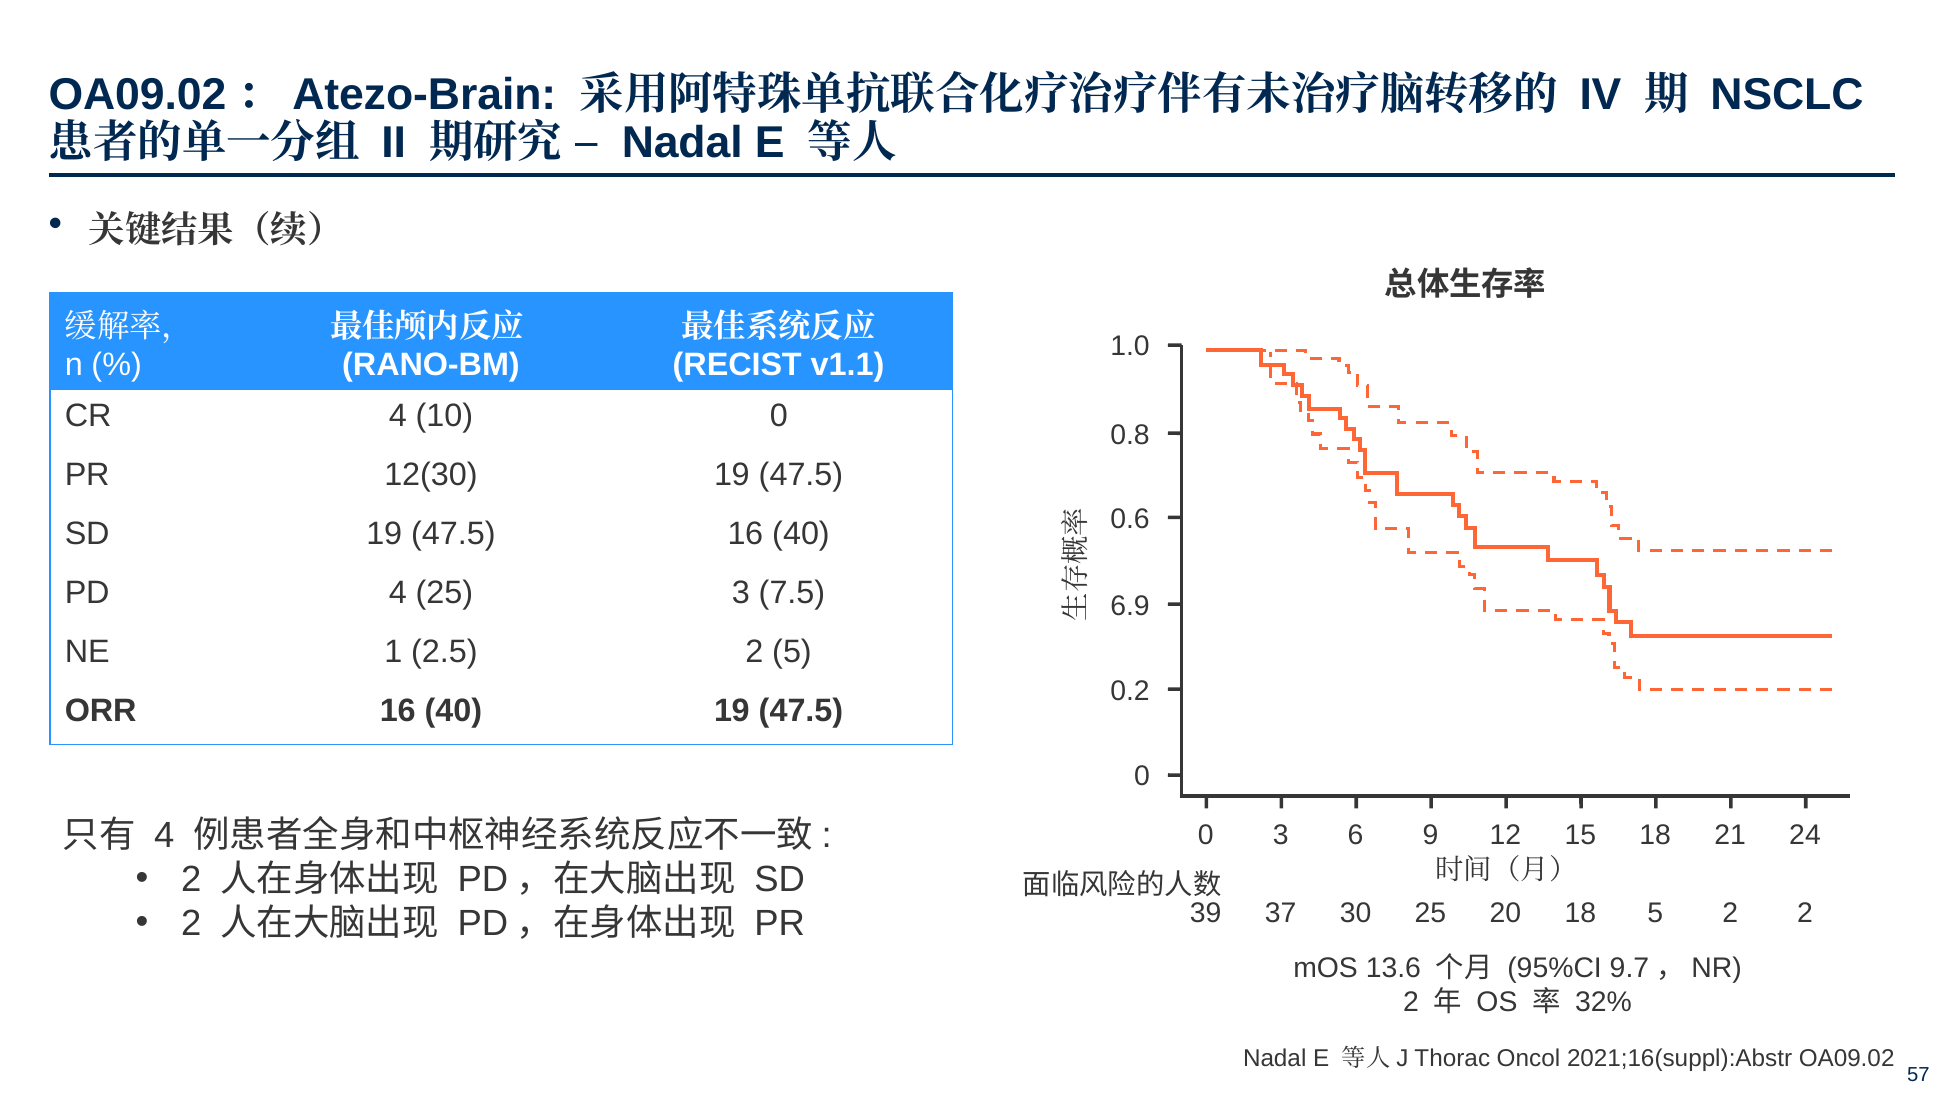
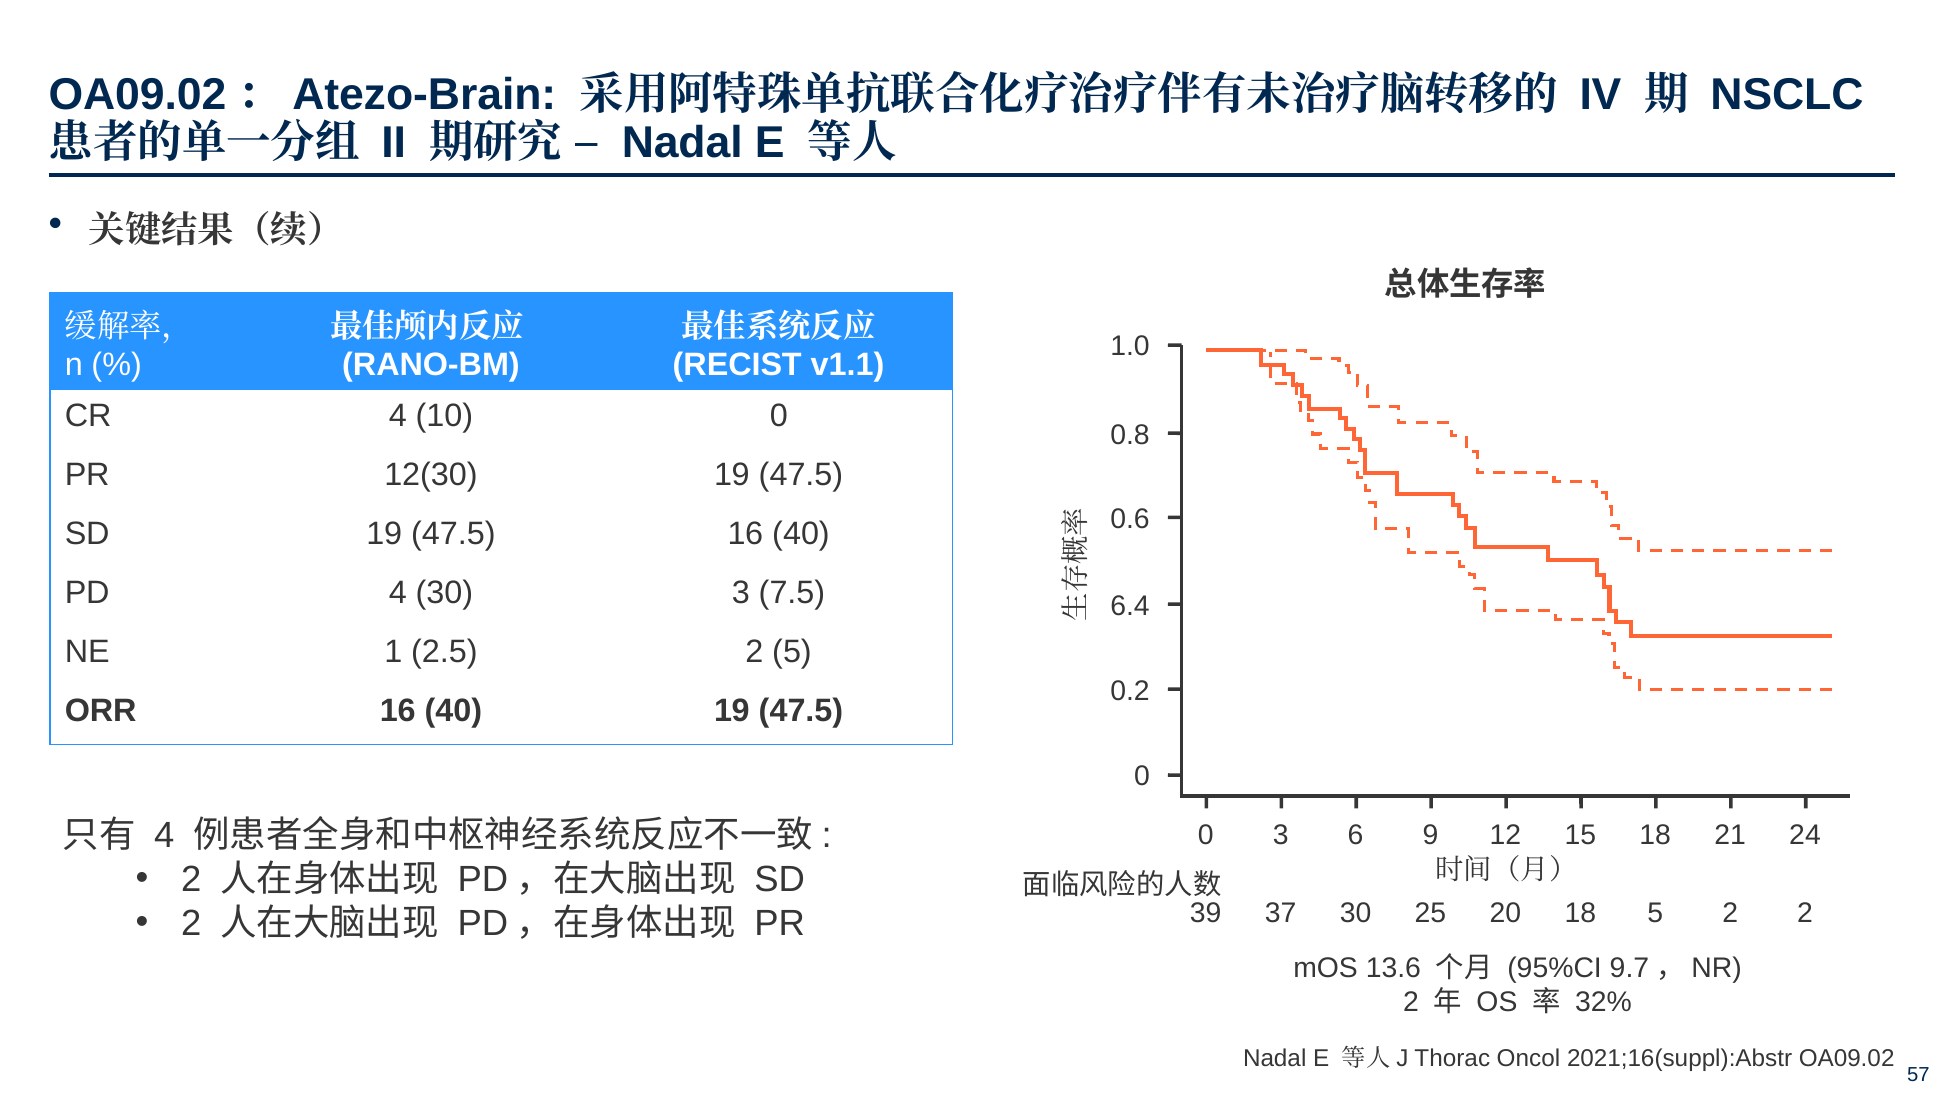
4 25: 25 -> 30 (444, 593)
6.9: 6.9 -> 6.4 (1130, 606)
